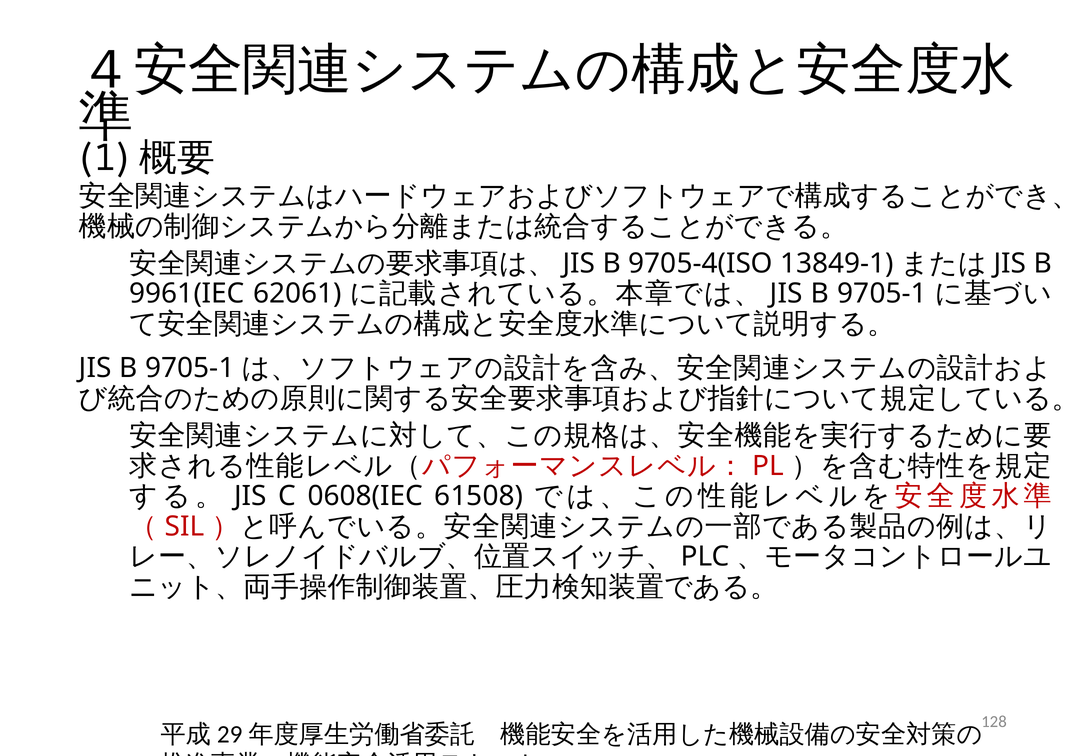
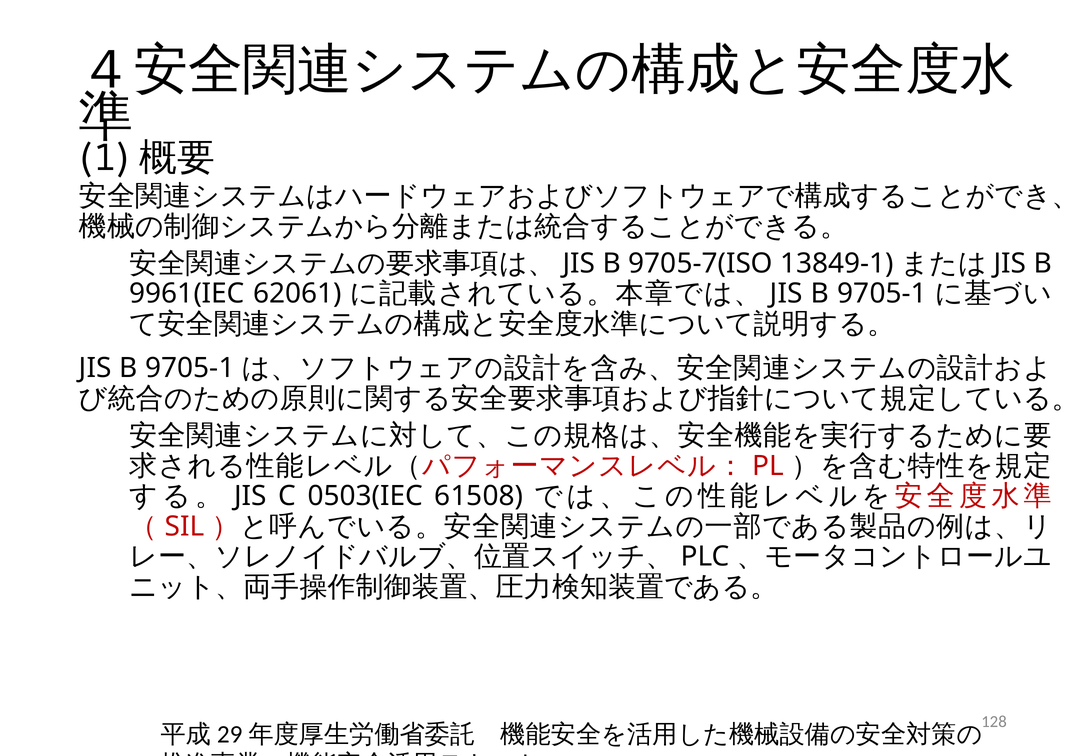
9705-4(ISO: 9705-4(ISO -> 9705-7(ISO (701, 264)
0608(IEC: 0608(IEC -> 0503(IEC (365, 496)
